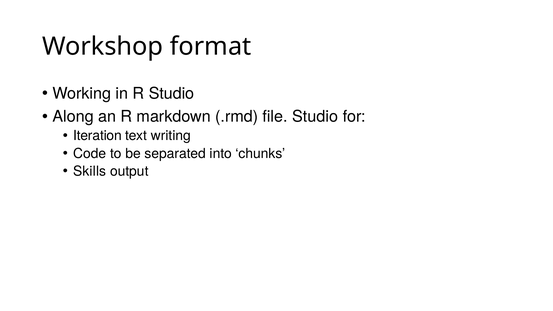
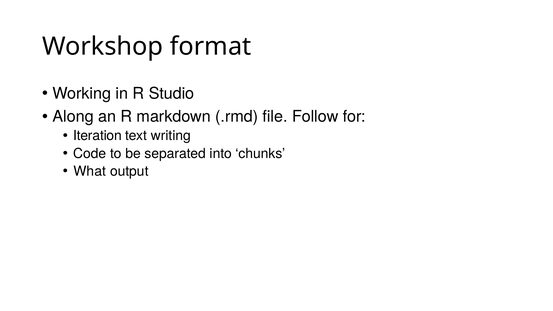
file Studio: Studio -> Follow (315, 117)
Skills: Skills -> What (90, 171)
